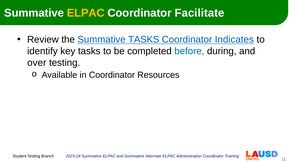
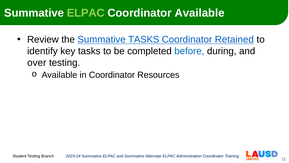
ELPAC colour: yellow -> light green (86, 13)
Coordinator Facilitate: Facilitate -> Available (200, 13)
Indicates: Indicates -> Retained (234, 39)
